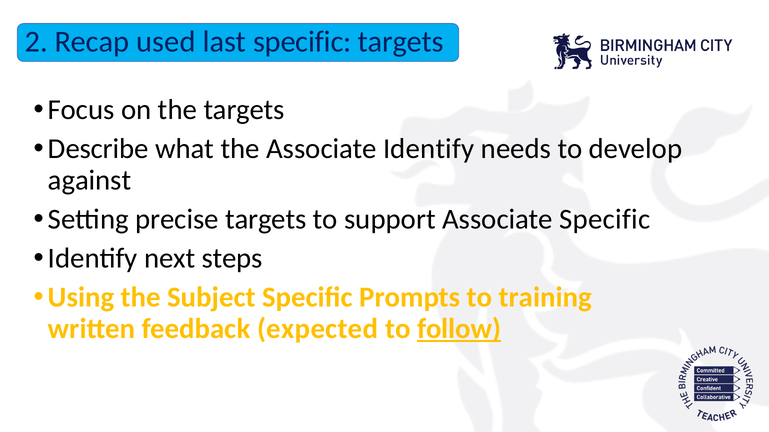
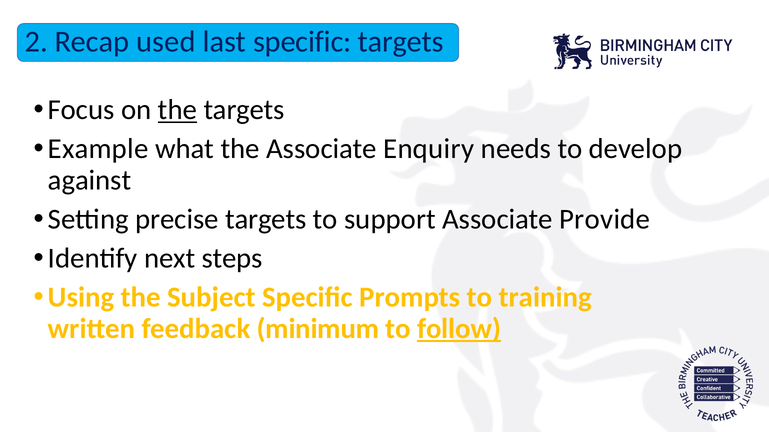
the underline: none -> present (177, 110)
Describe: Describe -> Example (98, 149)
Associate Identify: Identify -> Enquiry (429, 149)
Associate Specific: Specific -> Provide (605, 220)
expected: expected -> minimum (318, 329)
